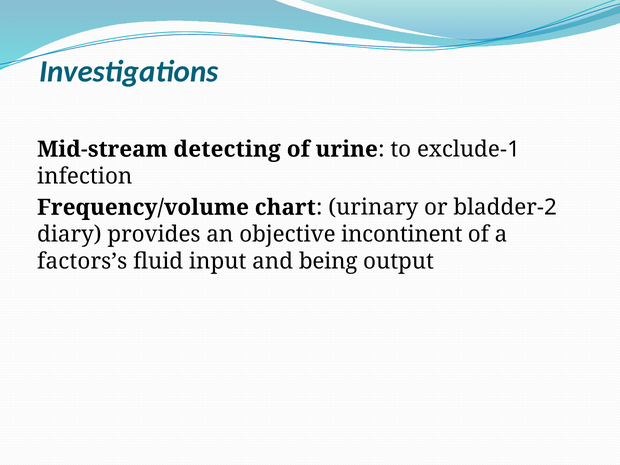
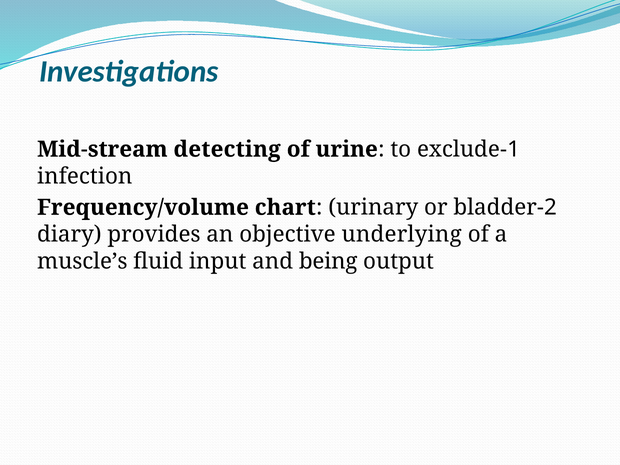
incontinent: incontinent -> underlying (402, 234)
factors’s: factors’s -> muscle’s (82, 261)
